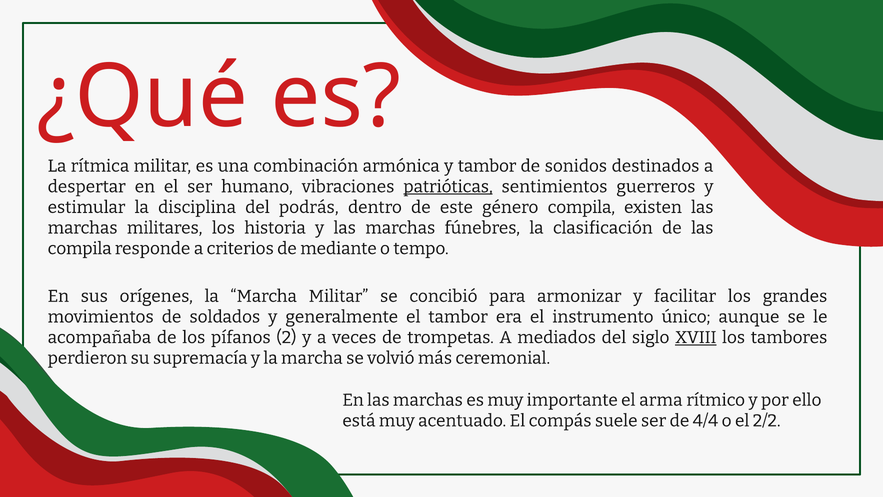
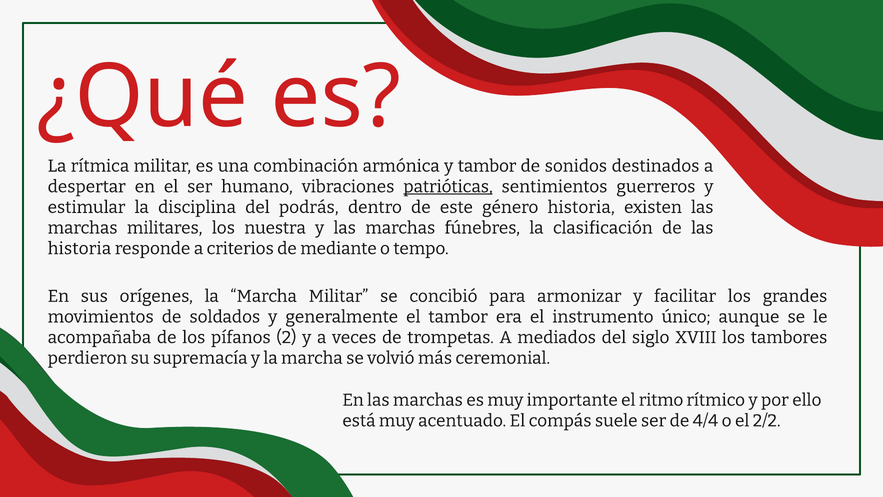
género compila: compila -> historia (581, 207)
historia: historia -> nuestra (275, 228)
compila: compila -> historia (79, 248)
XVIII underline: present -> none (696, 337)
arma: arma -> ritmo (661, 400)
